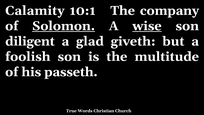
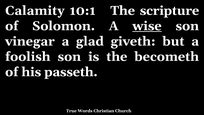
company: company -> scripture (169, 11)
Solomon underline: present -> none (64, 26)
diligent: diligent -> vinegar (30, 41)
multitude: multitude -> becometh (167, 57)
